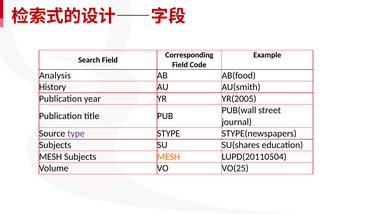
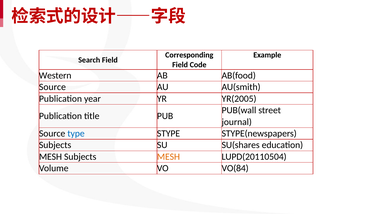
Analysis: Analysis -> Western (55, 75)
History: History -> Source (52, 87)
type colour: purple -> blue (76, 133)
VO(25: VO(25 -> VO(84 (235, 168)
